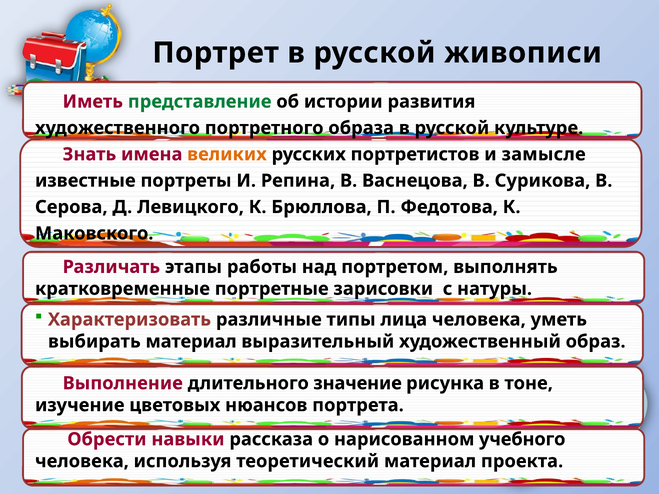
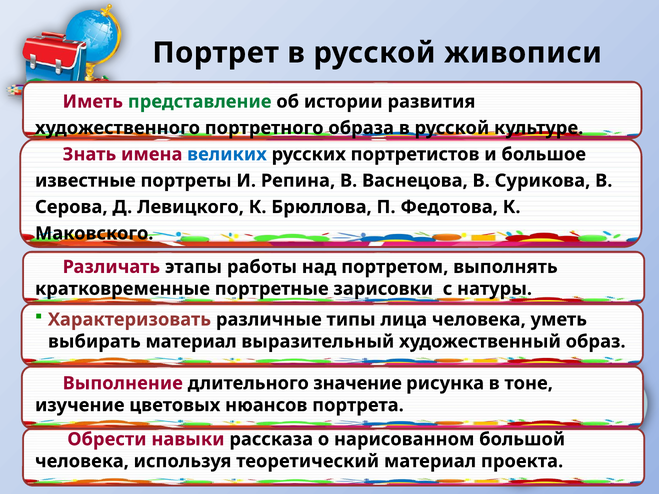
великих colour: orange -> blue (227, 154)
замысле: замысле -> большое (544, 154)
учебного: учебного -> большой (522, 439)
